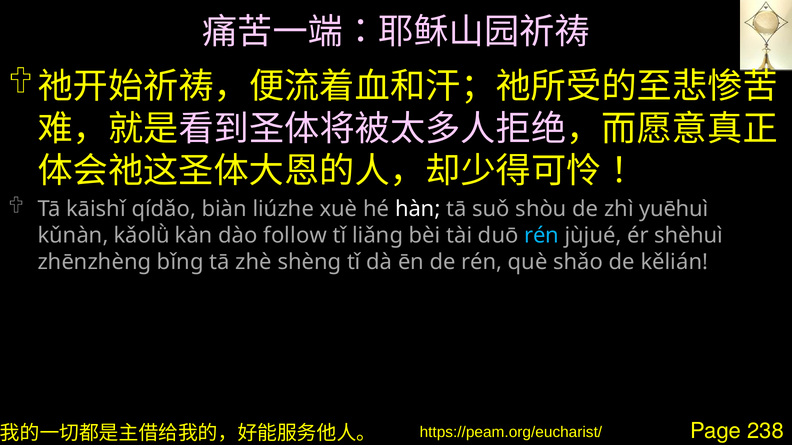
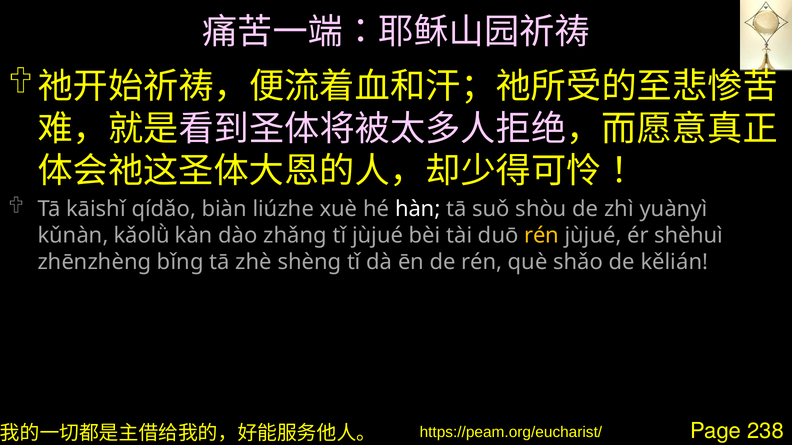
yuēhuì: yuēhuì -> yuànyì (674, 209)
follow: follow -> zhǎng (295, 236)
tǐ liǎng: liǎng -> jùjué (378, 236)
rén colour: light blue -> yellow (542, 236)
